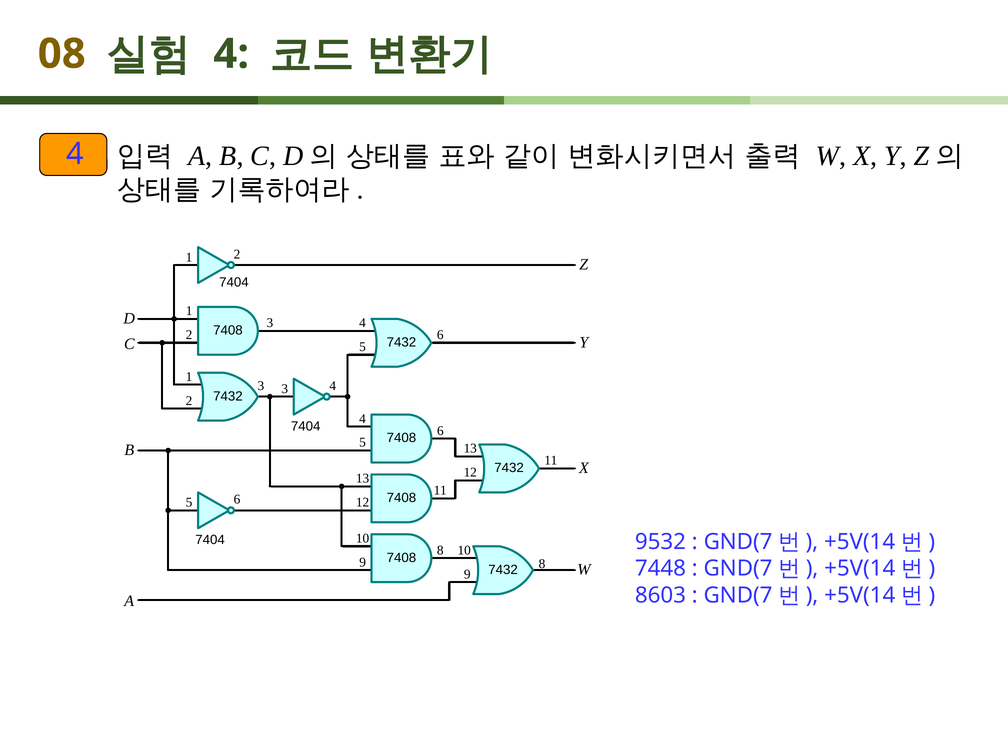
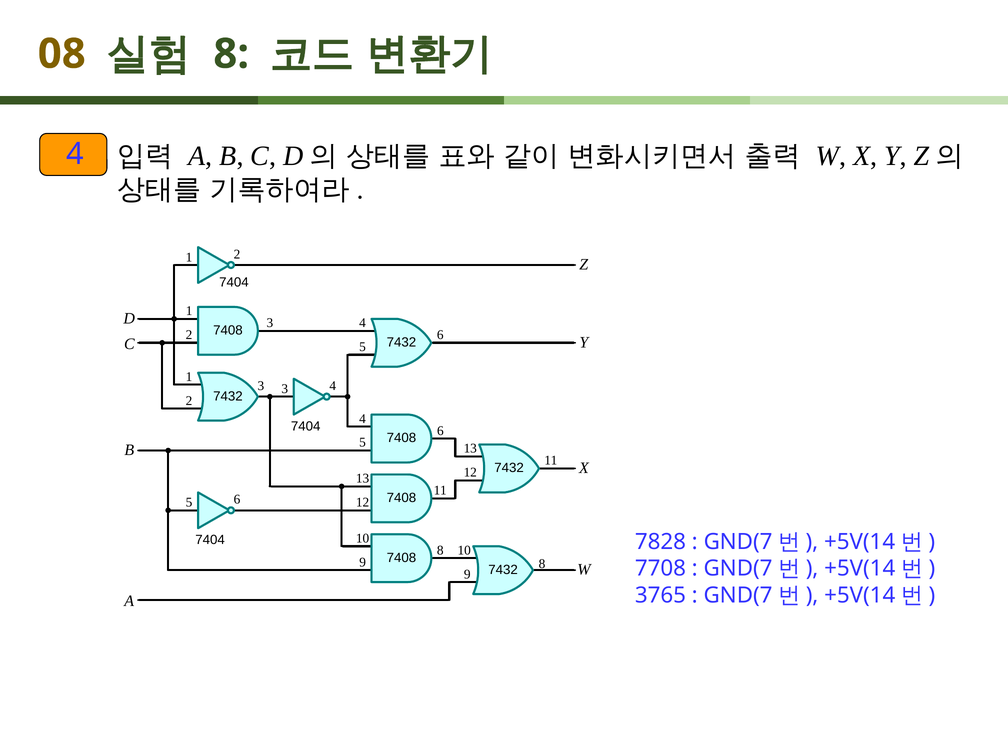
4: 4 -> 8 (231, 54)
9532: 9532 -> 7828 (661, 542)
7448: 7448 -> 7708 (661, 568)
8603: 8603 -> 3765 (661, 595)
